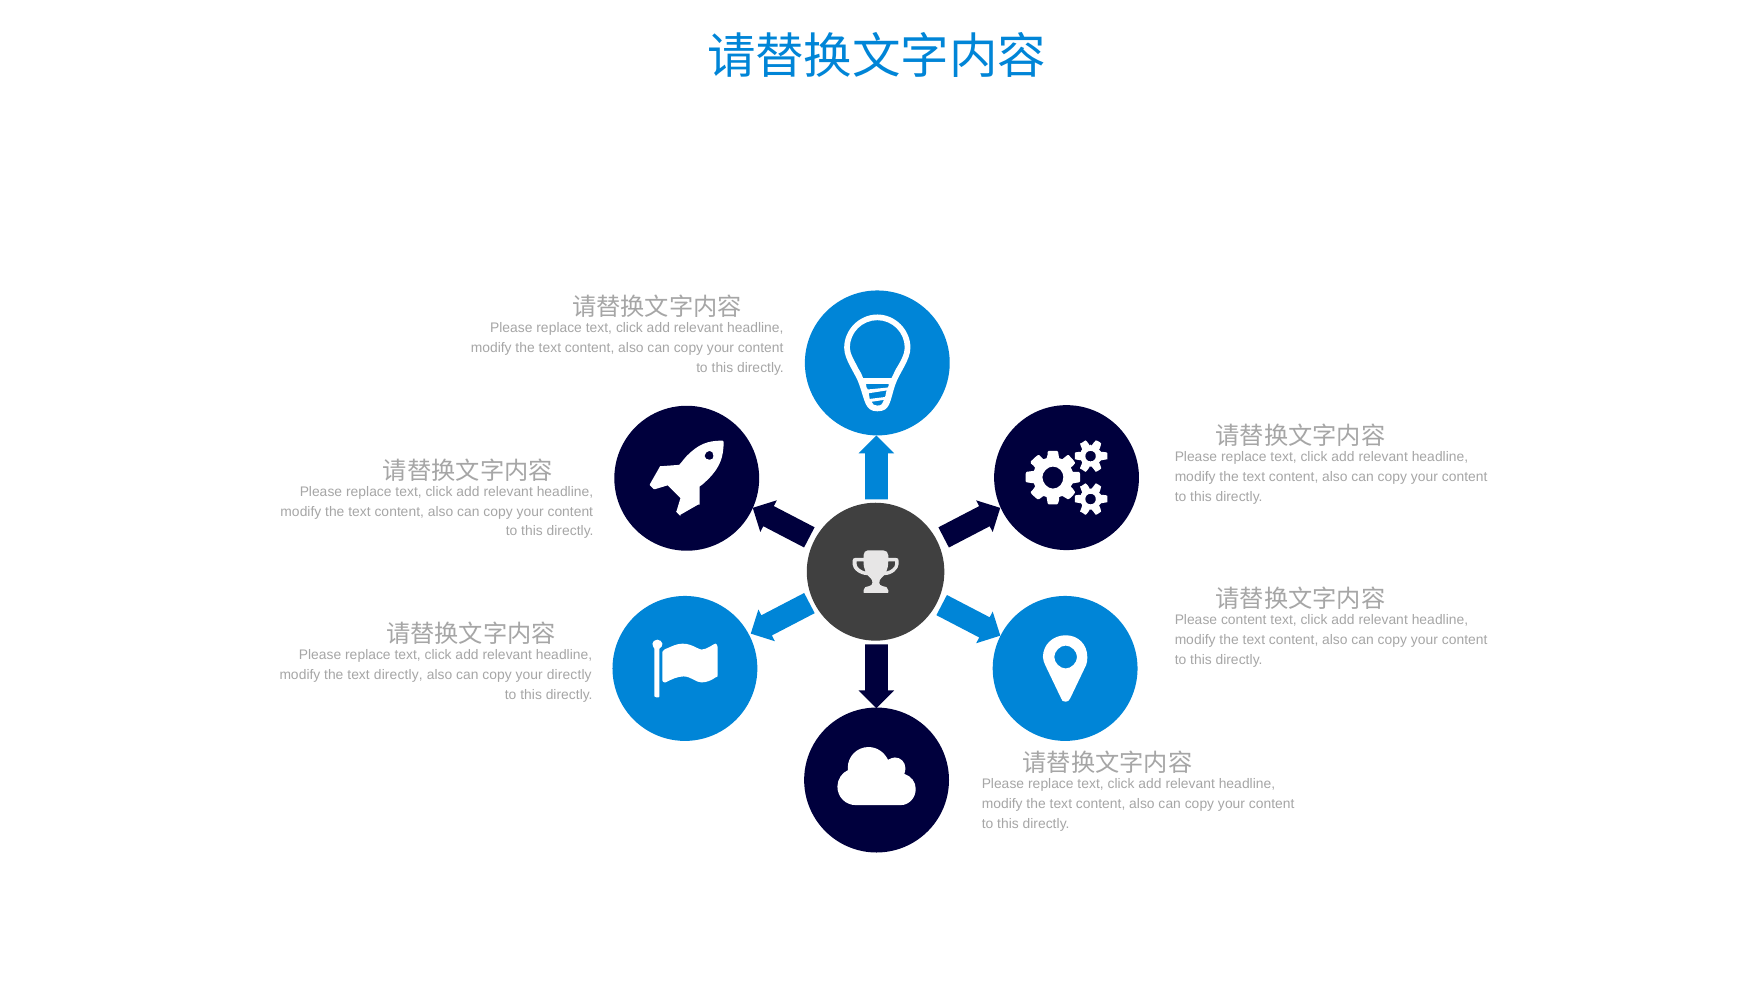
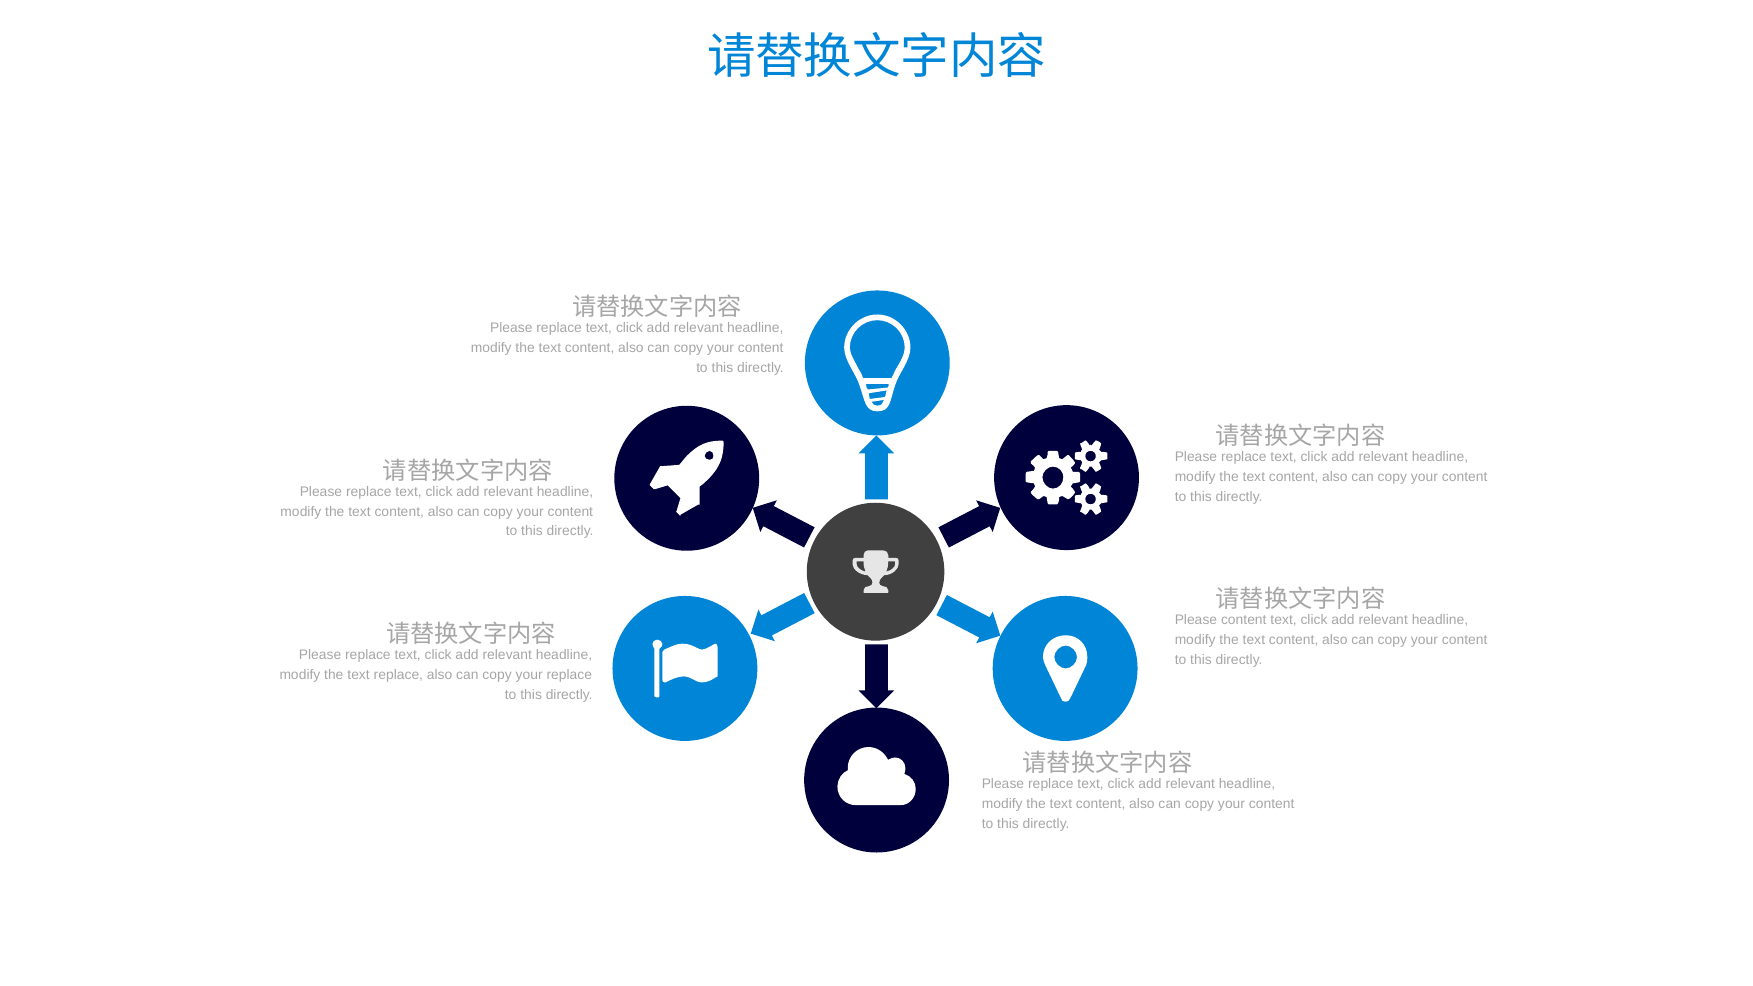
text directly: directly -> replace (398, 675)
your directly: directly -> replace (569, 675)
